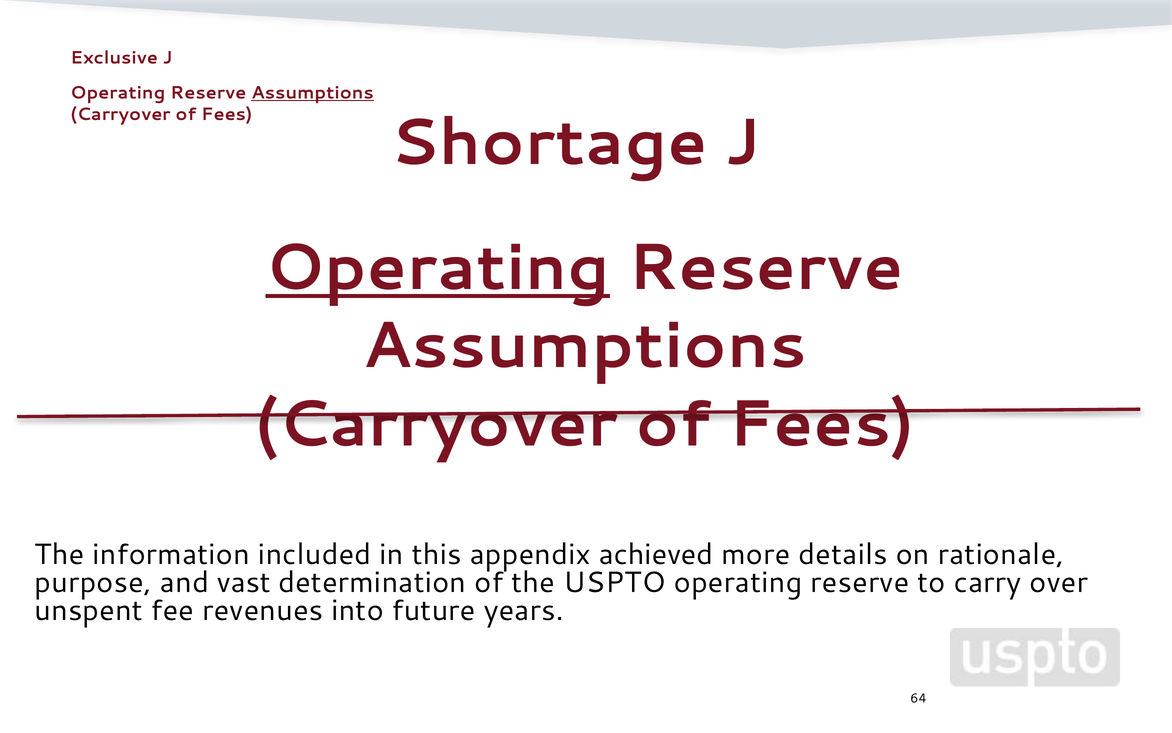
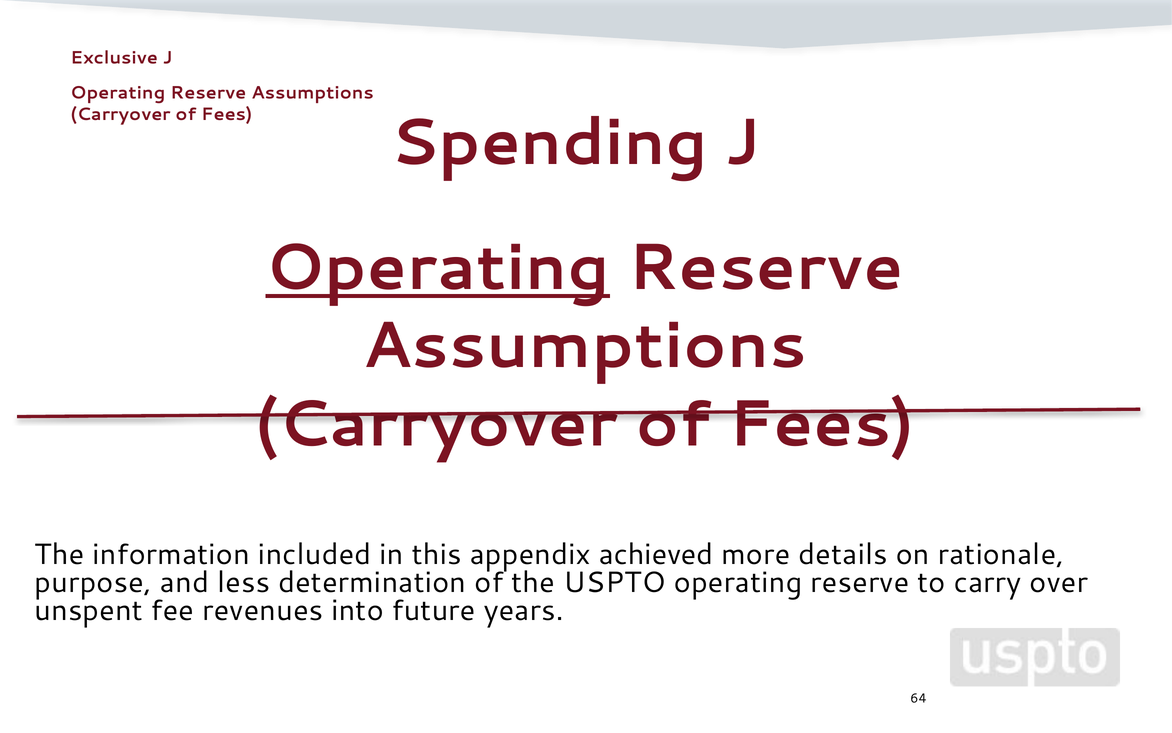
Assumptions underline: present -> none (312, 93)
Shortage: Shortage -> Spending (549, 143)
vast: vast -> less (244, 582)
